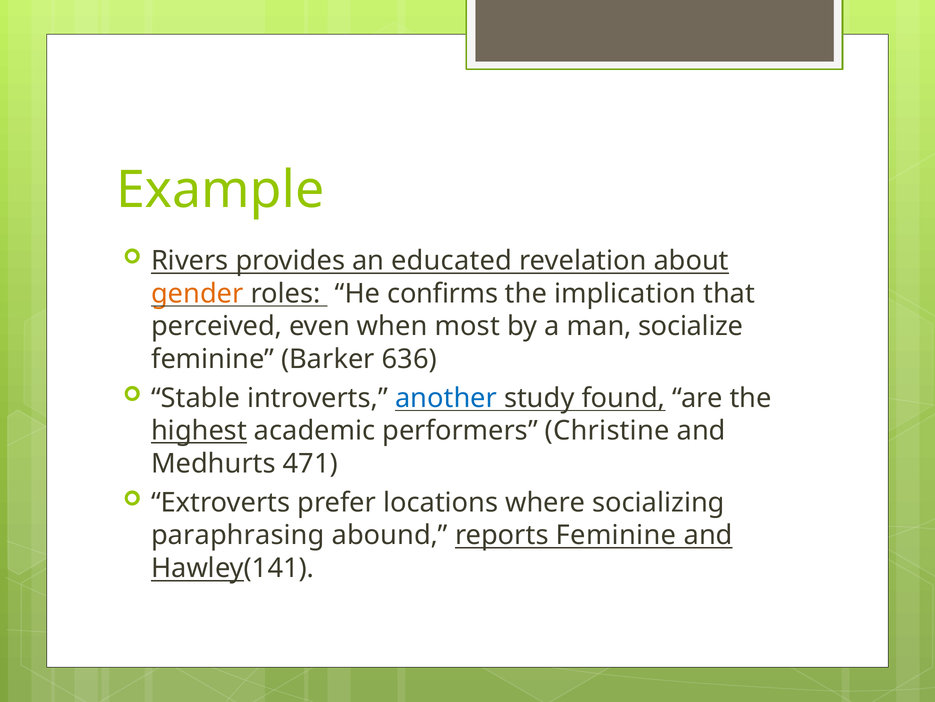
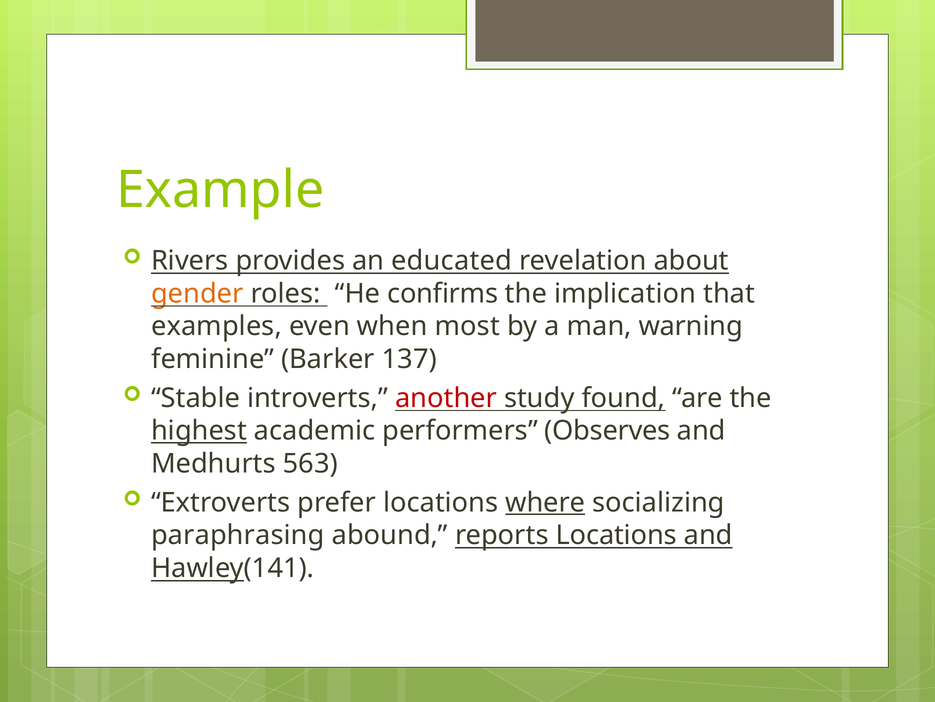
perceived: perceived -> examples (217, 326)
socialize: socialize -> warning (691, 326)
636: 636 -> 137 (409, 359)
another colour: blue -> red (446, 398)
Christine: Christine -> Observes (607, 430)
471: 471 -> 563 (310, 463)
where underline: none -> present (545, 502)
reports Feminine: Feminine -> Locations (616, 535)
